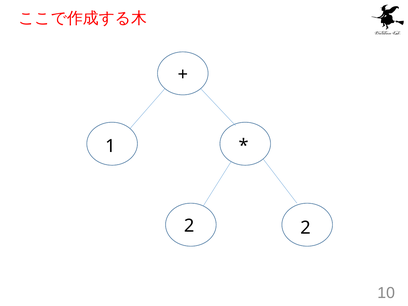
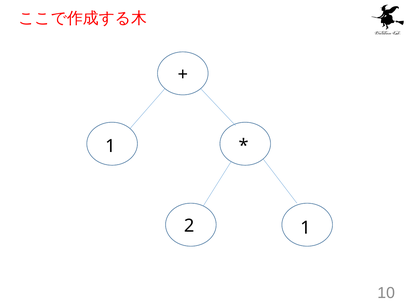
2 2: 2 -> 1 (306, 228)
